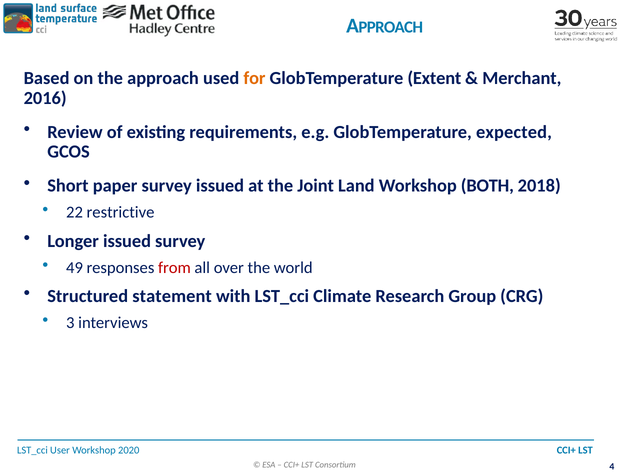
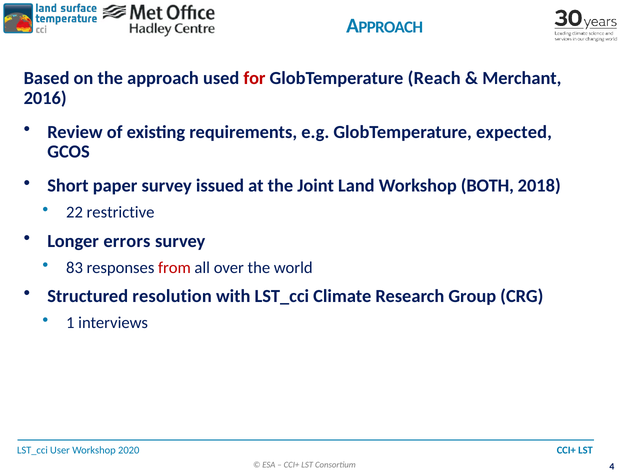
for colour: orange -> red (254, 78)
Extent: Extent -> Reach (434, 78)
Longer issued: issued -> errors (127, 241)
49: 49 -> 83 (75, 268)
statement: statement -> resolution (172, 296)
3: 3 -> 1 (70, 323)
